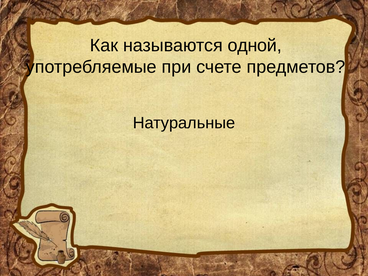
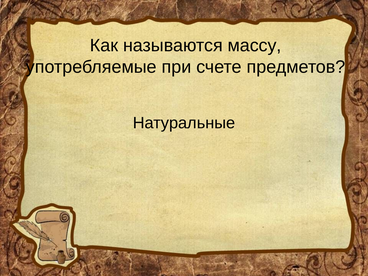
одной: одной -> массу (255, 45)
